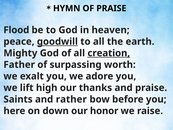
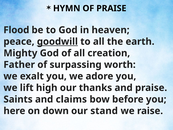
creation underline: present -> none (109, 53)
rather: rather -> claims (71, 99)
honor: honor -> stand (104, 111)
